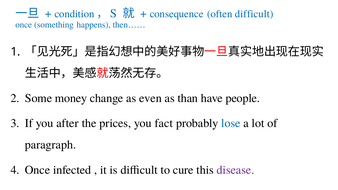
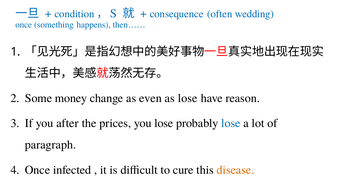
often difficult: difficult -> wedding (254, 14)
as than: than -> lose (188, 98)
people: people -> reason (243, 98)
you fact: fact -> lose (164, 123)
disease colour: purple -> orange (235, 170)
